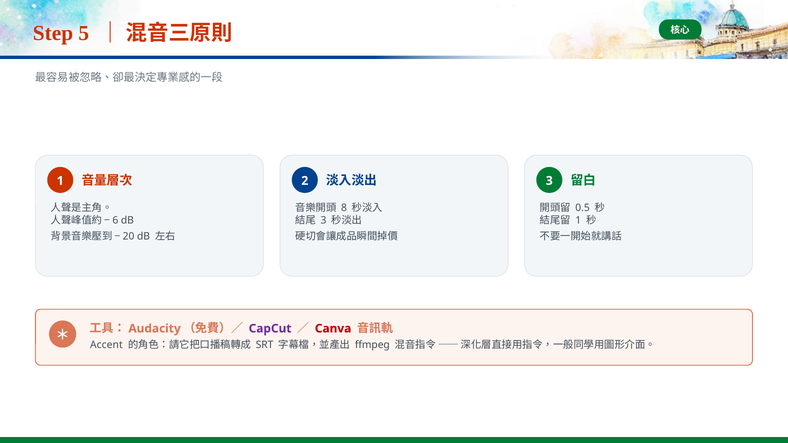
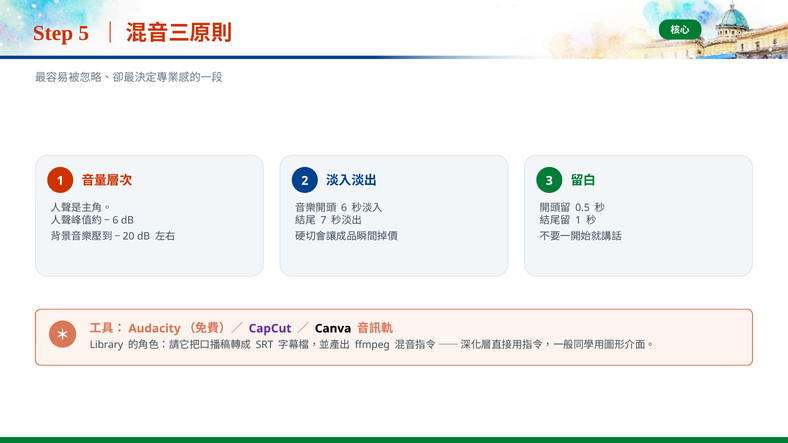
8: 8 -> 6 (344, 208)
3: 3 -> 7 (323, 220)
Canva colour: red -> black (333, 329)
Accent: Accent -> Library (106, 345)
